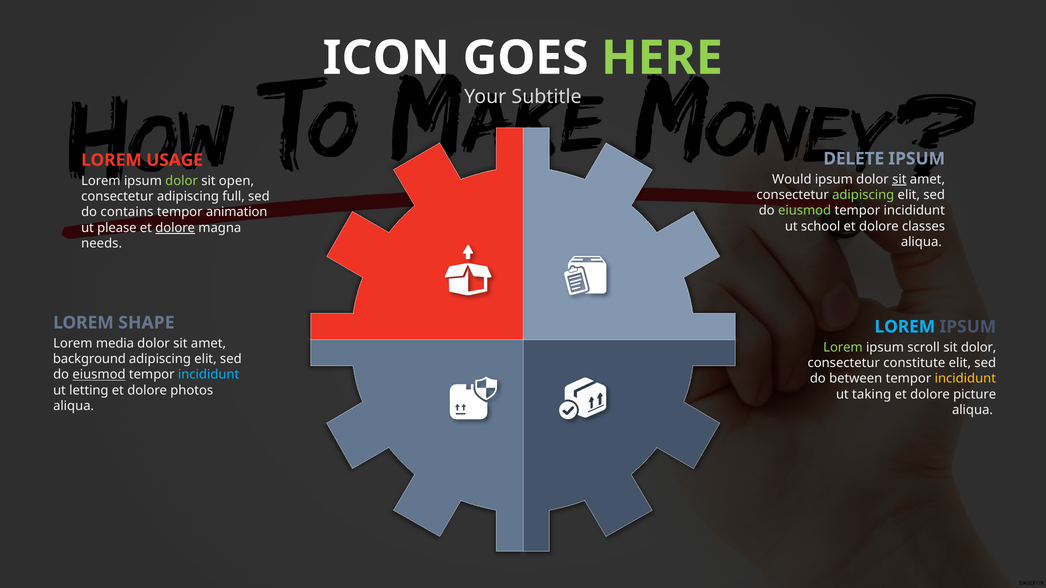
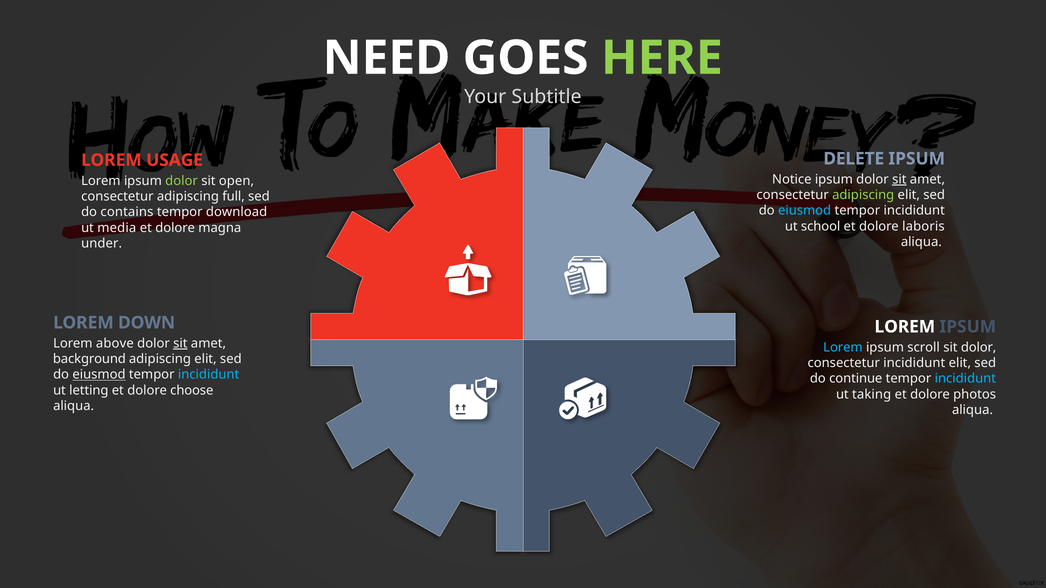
ICON: ICON -> NEED (386, 58)
Would: Would -> Notice (792, 179)
eiusmod colour: light green -> light blue (805, 211)
animation: animation -> download (237, 212)
classes: classes -> laboris (923, 226)
please: please -> media (117, 228)
dolore underline: present -> none (175, 228)
needs: needs -> under (102, 244)
SHAPE: SHAPE -> DOWN (147, 323)
LOREM colour: light blue -> white (905, 327)
media: media -> above (115, 343)
sit underline: none -> present (180, 343)
Lorem colour: light green -> light blue (843, 348)
consectetur constitute: constitute -> incididunt (914, 363)
between: between -> continue (856, 379)
incididunt colour: yellow -> light blue (965, 379)
photos: photos -> choose (192, 391)
picture: picture -> photos (975, 395)
